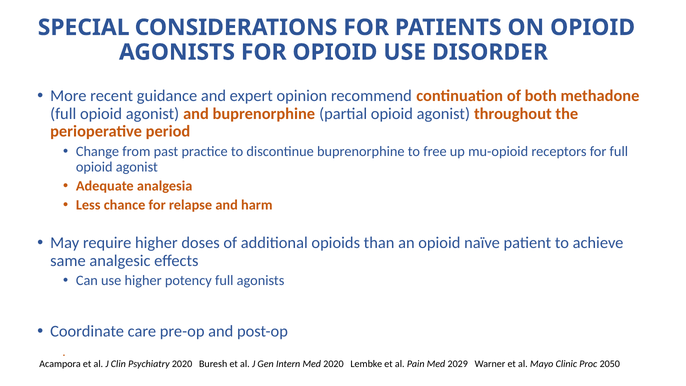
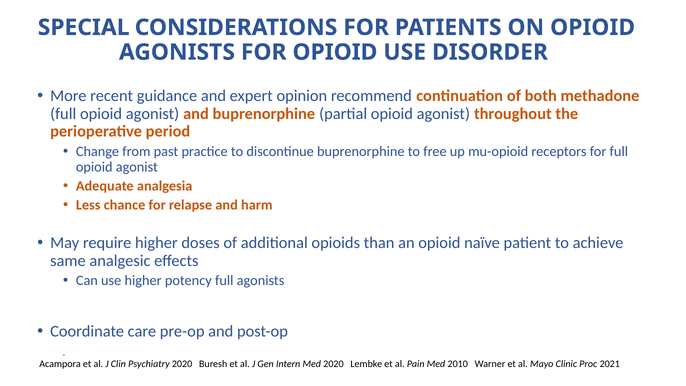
2029: 2029 -> 2010 (458, 364)
2050: 2050 -> 2021 (610, 364)
